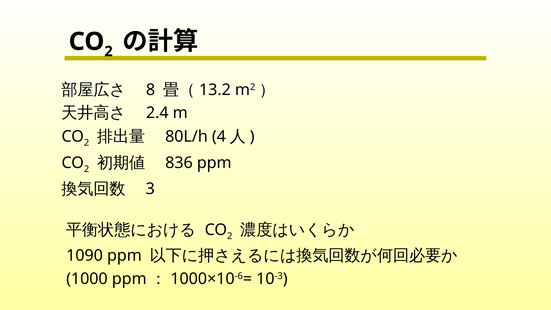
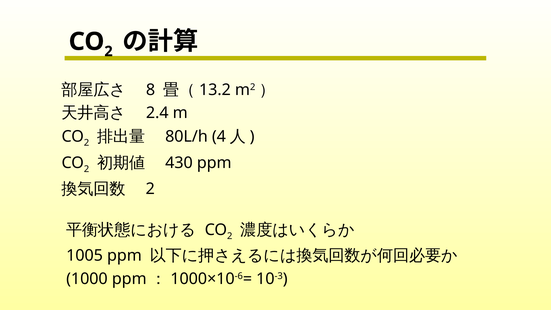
836: 836 -> 430 (179, 163)
3: 3 -> 2 (150, 189)
1090: 1090 -> 1005 (85, 256)
